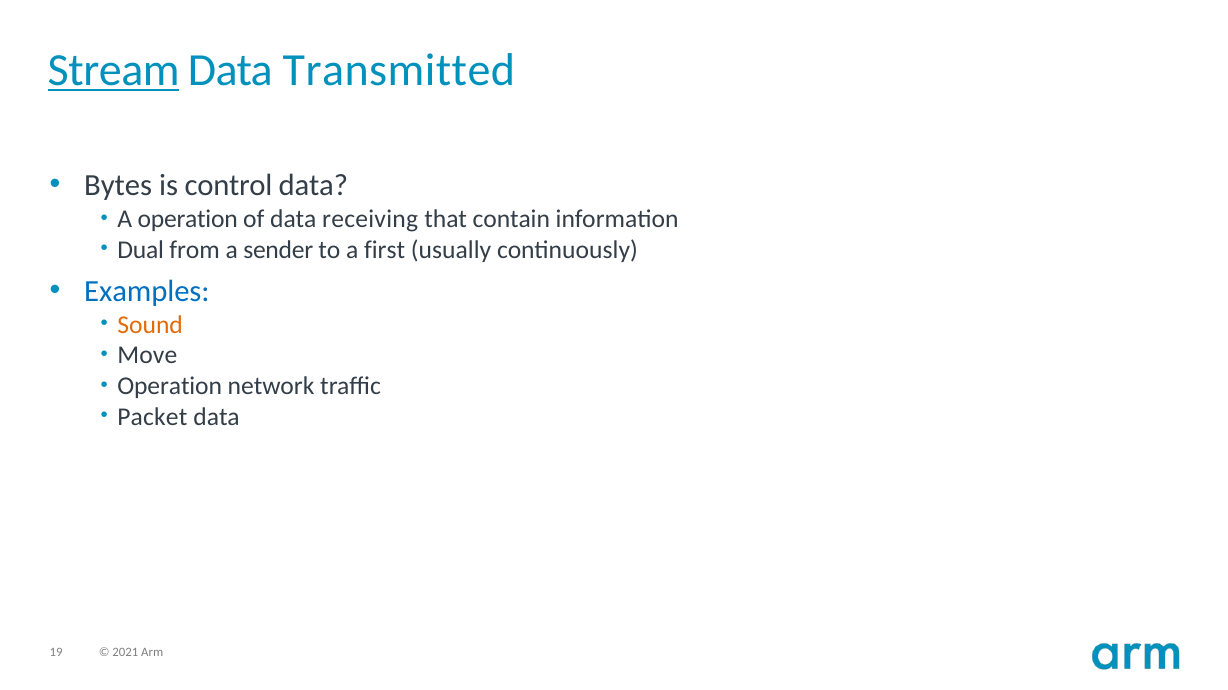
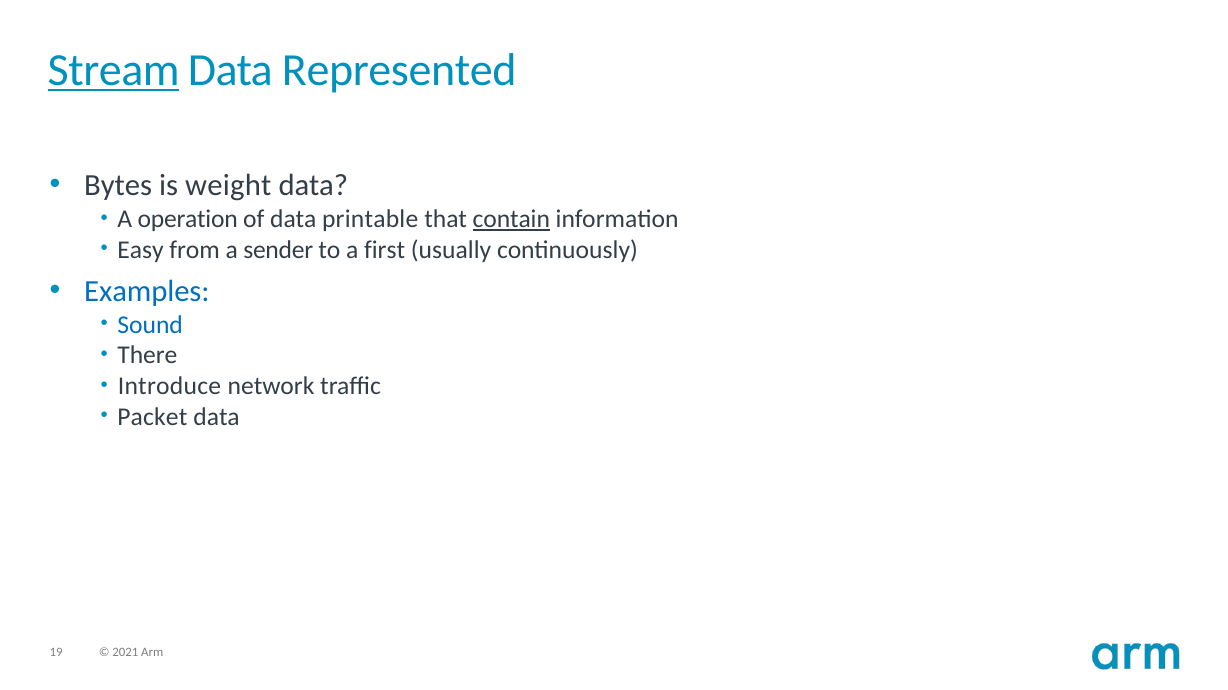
Transmitted: Transmitted -> Represented (399, 70)
control: control -> weight (228, 186)
receiving: receiving -> printable (370, 219)
contain underline: none -> present (511, 219)
Dual: Dual -> Easy (140, 250)
Sound colour: orange -> blue (150, 325)
Move: Move -> There (147, 356)
Operation: Operation -> Introduce (169, 387)
